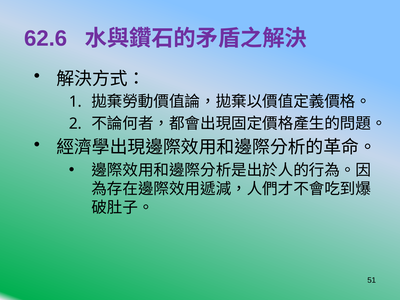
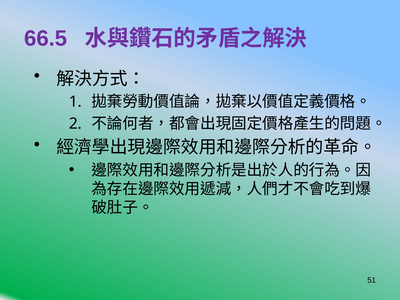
62.6: 62.6 -> 66.5 (46, 39)
